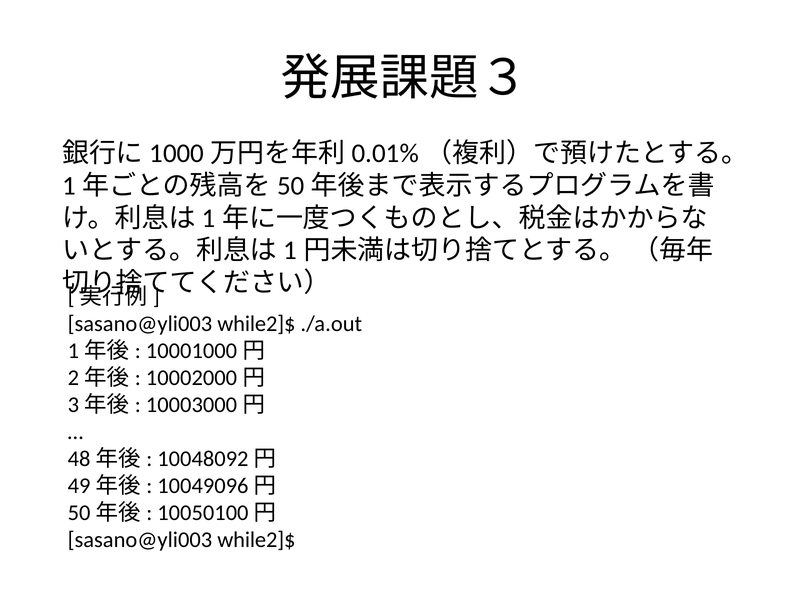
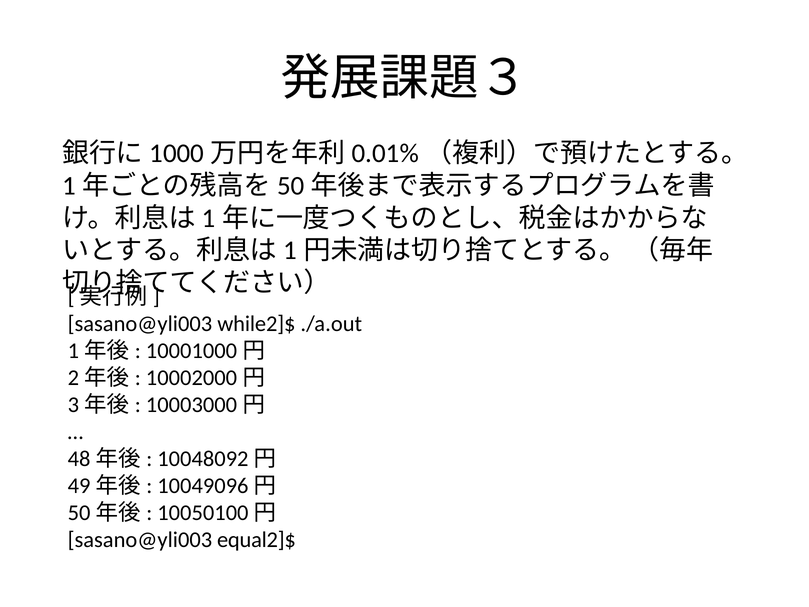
while2]$: while2]$ -> equal2]$ (256, 540)
